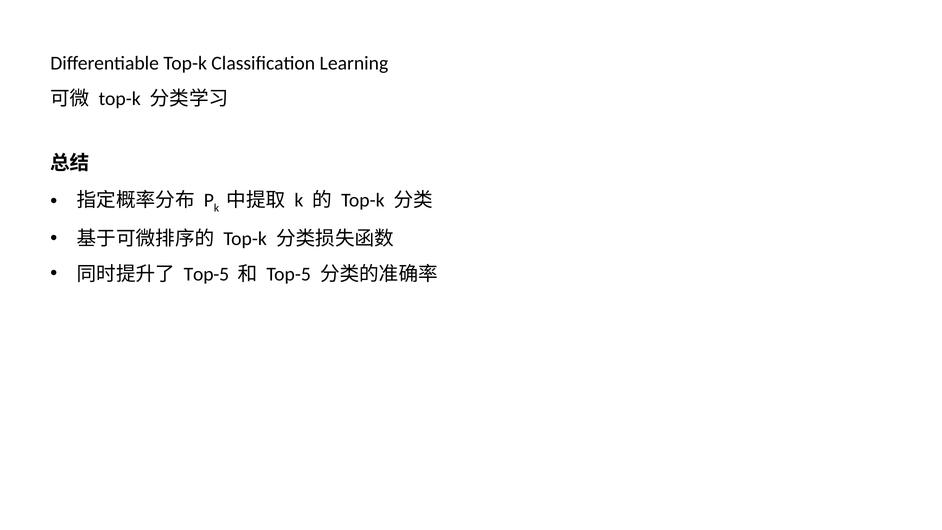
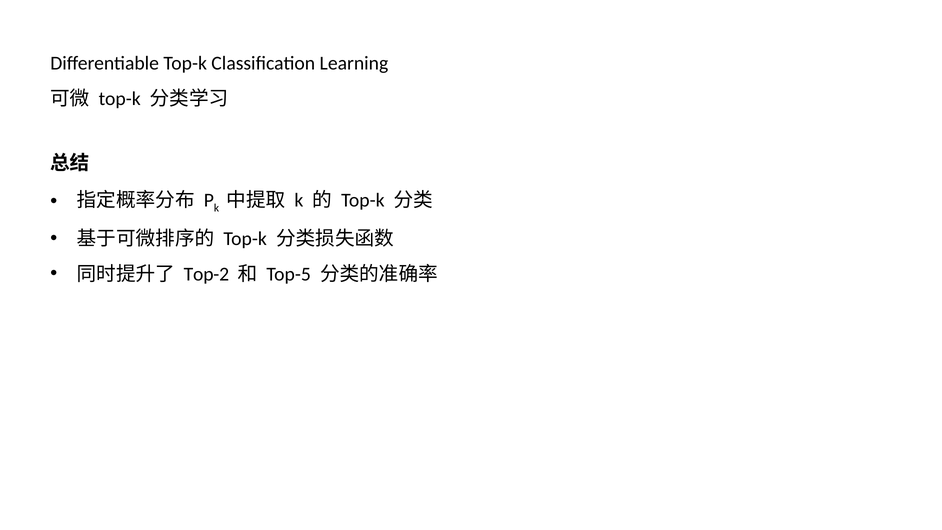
Top-5: Top-5 -> Top-2 (206, 274)
